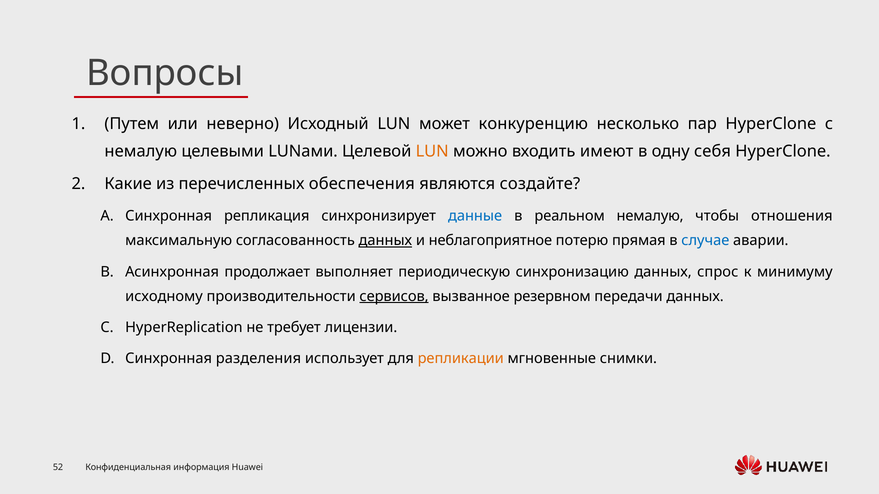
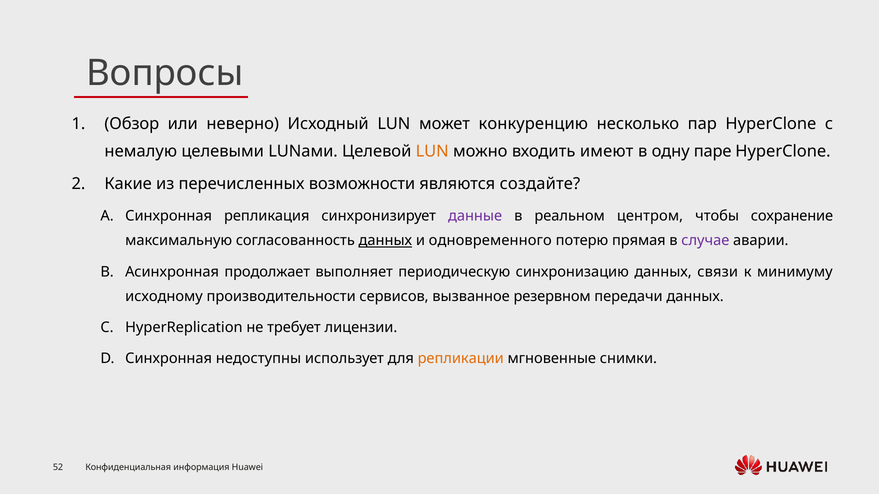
Путем: Путем -> Обзор (132, 124)
себя: себя -> паре (713, 151)
обеспечения: обеспечения -> возможности (362, 184)
данные colour: blue -> purple (475, 216)
реальном немалую: немалую -> центром (650, 216)
отношения: отношения -> сохранение (792, 216)
неблагоприятное: неблагоприятное -> одновременного (490, 241)
случае colour: blue -> purple (705, 241)
спрос: спрос -> связи (718, 272)
сервисов underline: present -> none (394, 297)
разделения: разделения -> недоступны (258, 359)
